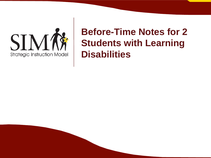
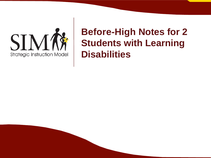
Before-Time: Before-Time -> Before-High (109, 32)
